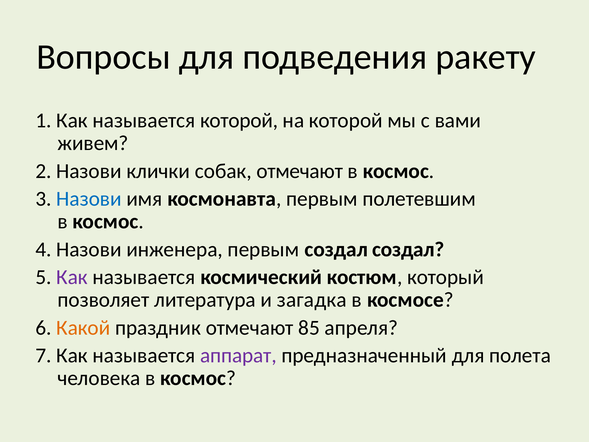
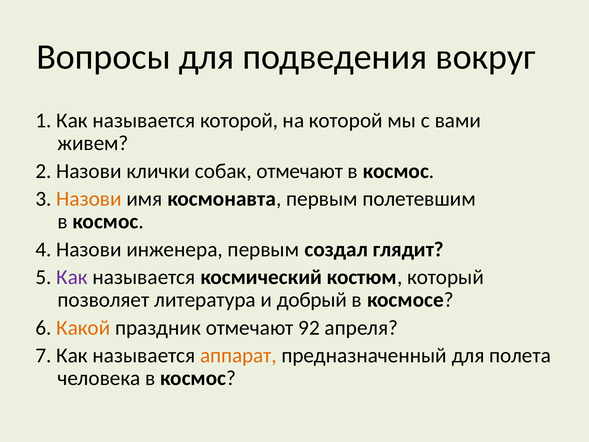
ракету: ракету -> вокруг (486, 57)
Назови colour: blue -> orange (89, 199)
создал создал: создал -> глядит (408, 249)
загадка: загадка -> добрый (312, 300)
85: 85 -> 92 (309, 327)
аппарат colour: purple -> orange (238, 355)
